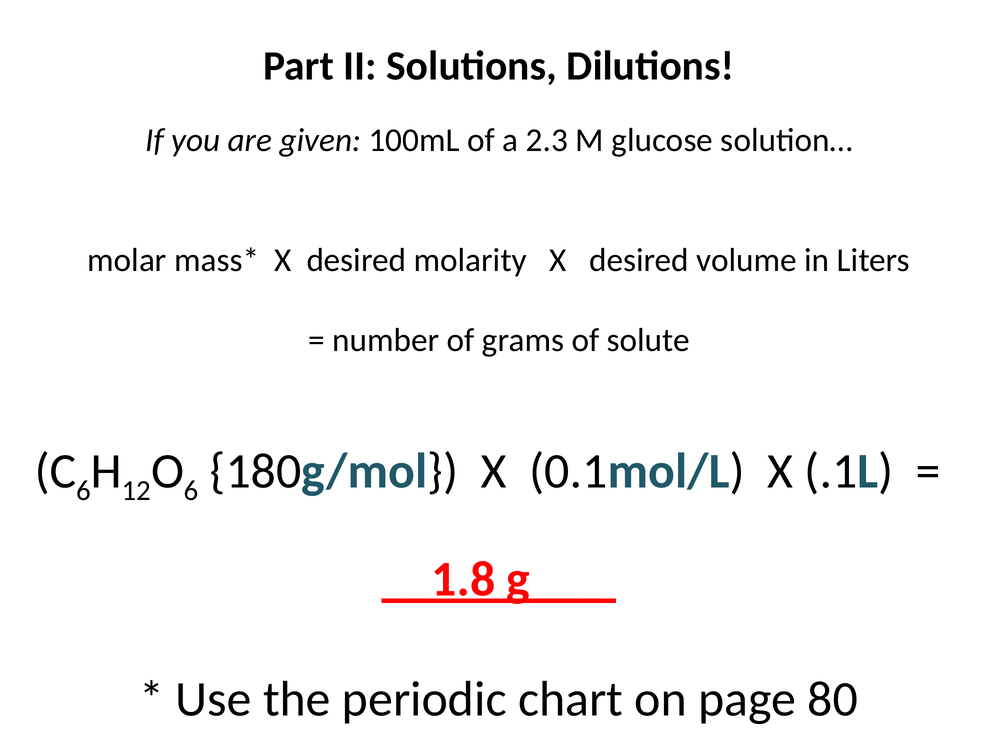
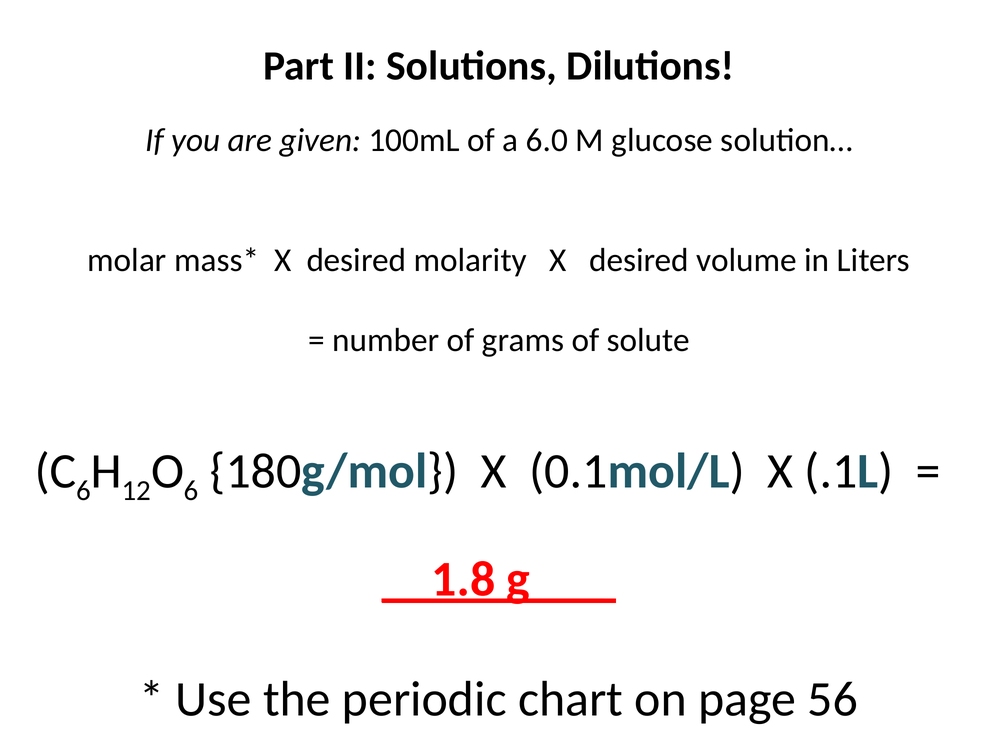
2.3: 2.3 -> 6.0 (547, 140)
80: 80 -> 56 (833, 699)
